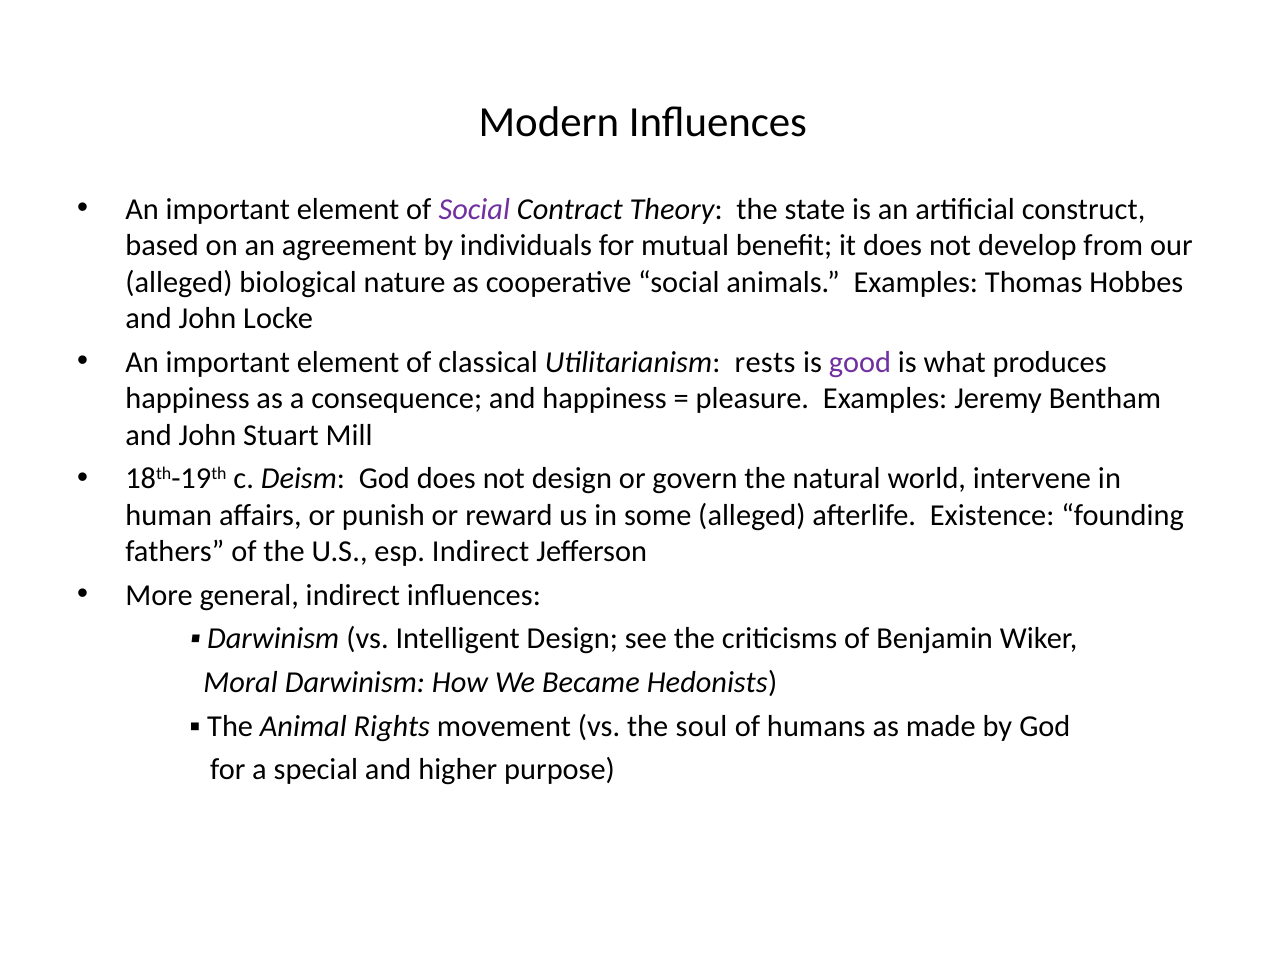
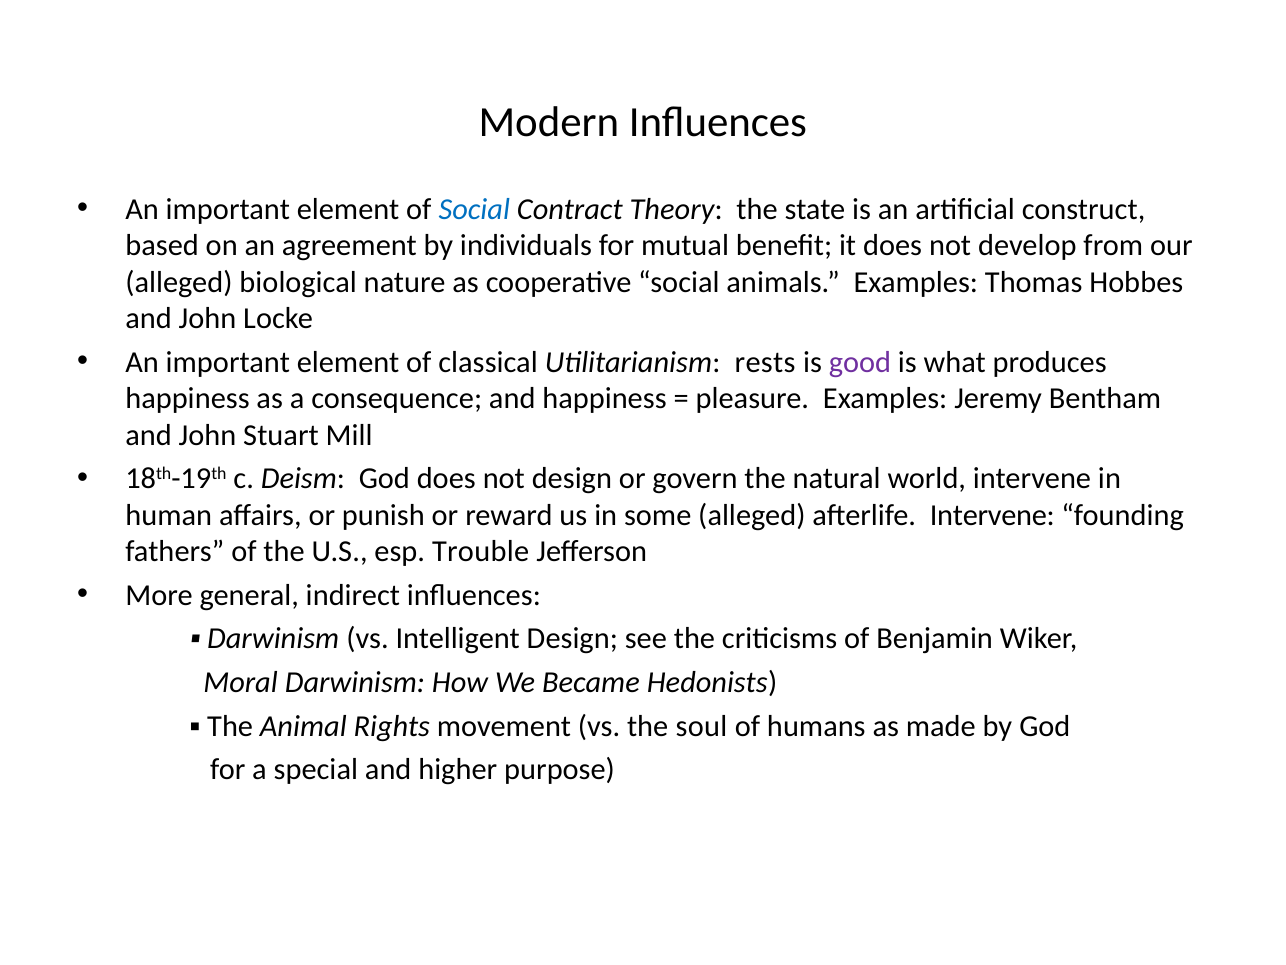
Social colour: purple -> blue (474, 209)
afterlife Existence: Existence -> Intervene (992, 515)
esp Indirect: Indirect -> Trouble (481, 551)
